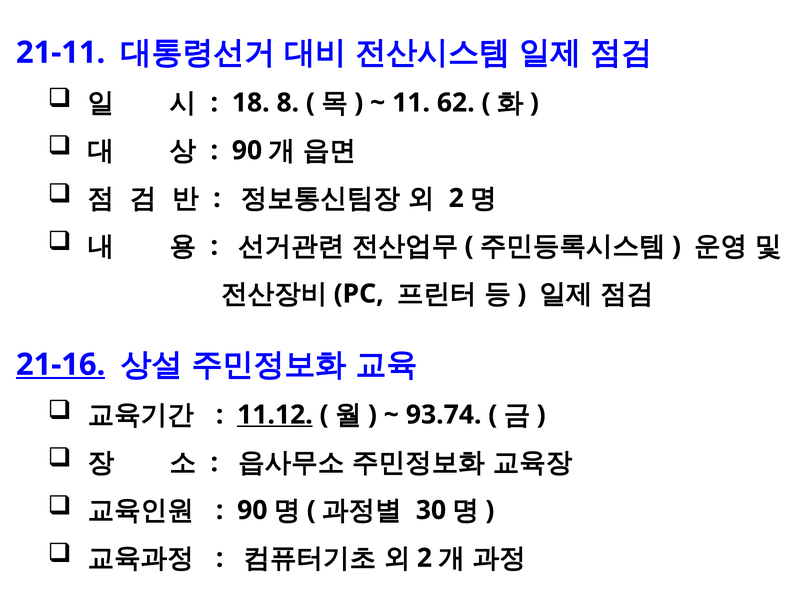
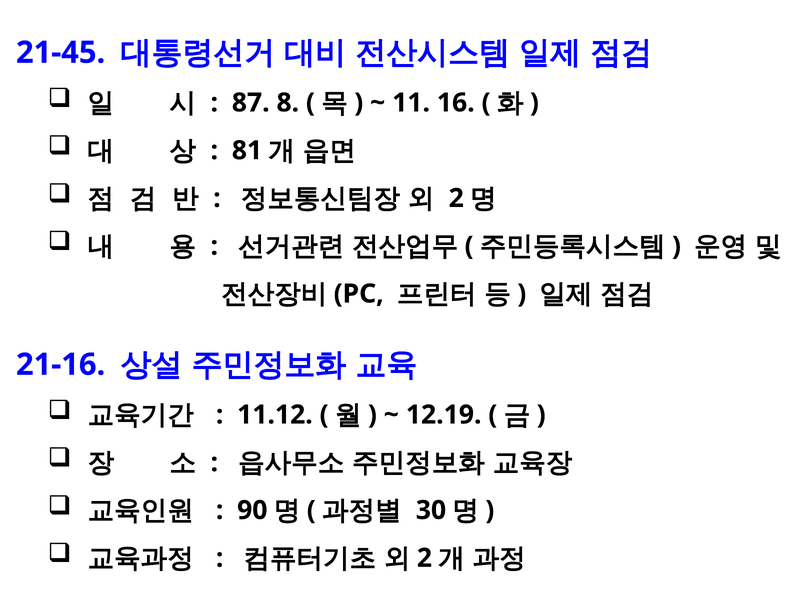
21-11: 21-11 -> 21-45 (61, 53)
18: 18 -> 87 (251, 103)
62: 62 -> 16 (456, 103)
90: 90 -> 81 (247, 150)
21-16 underline: present -> none (61, 365)
11.12 underline: present -> none (275, 415)
93.74: 93.74 -> 12.19 (444, 415)
